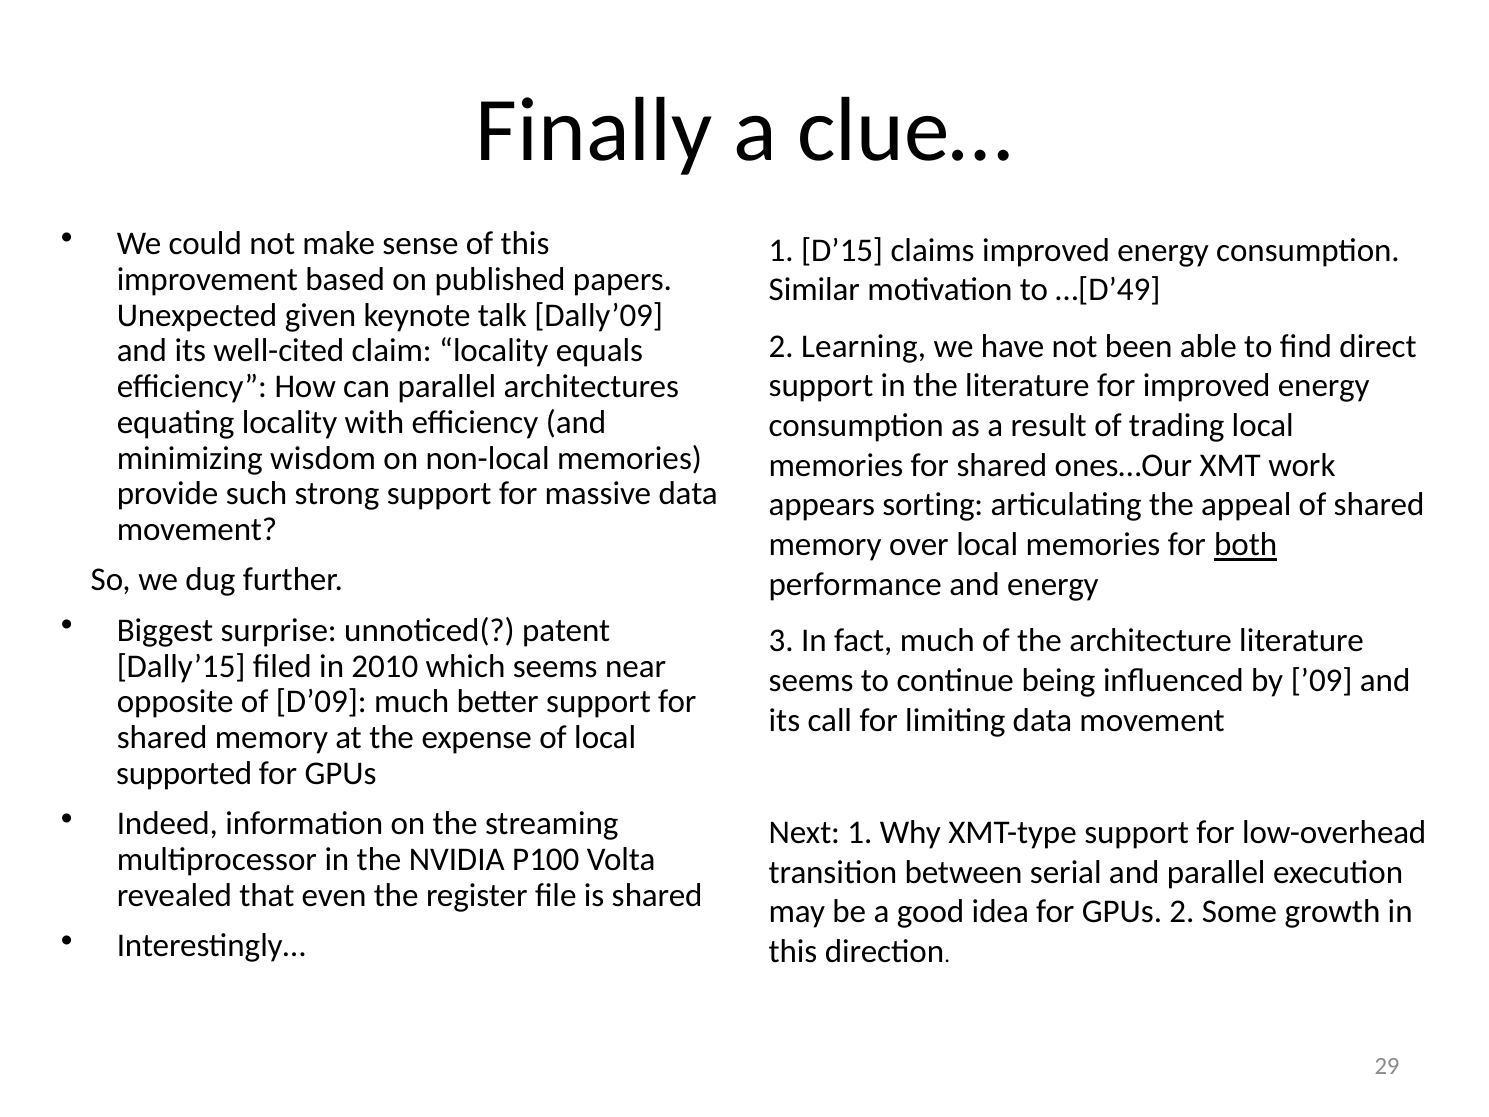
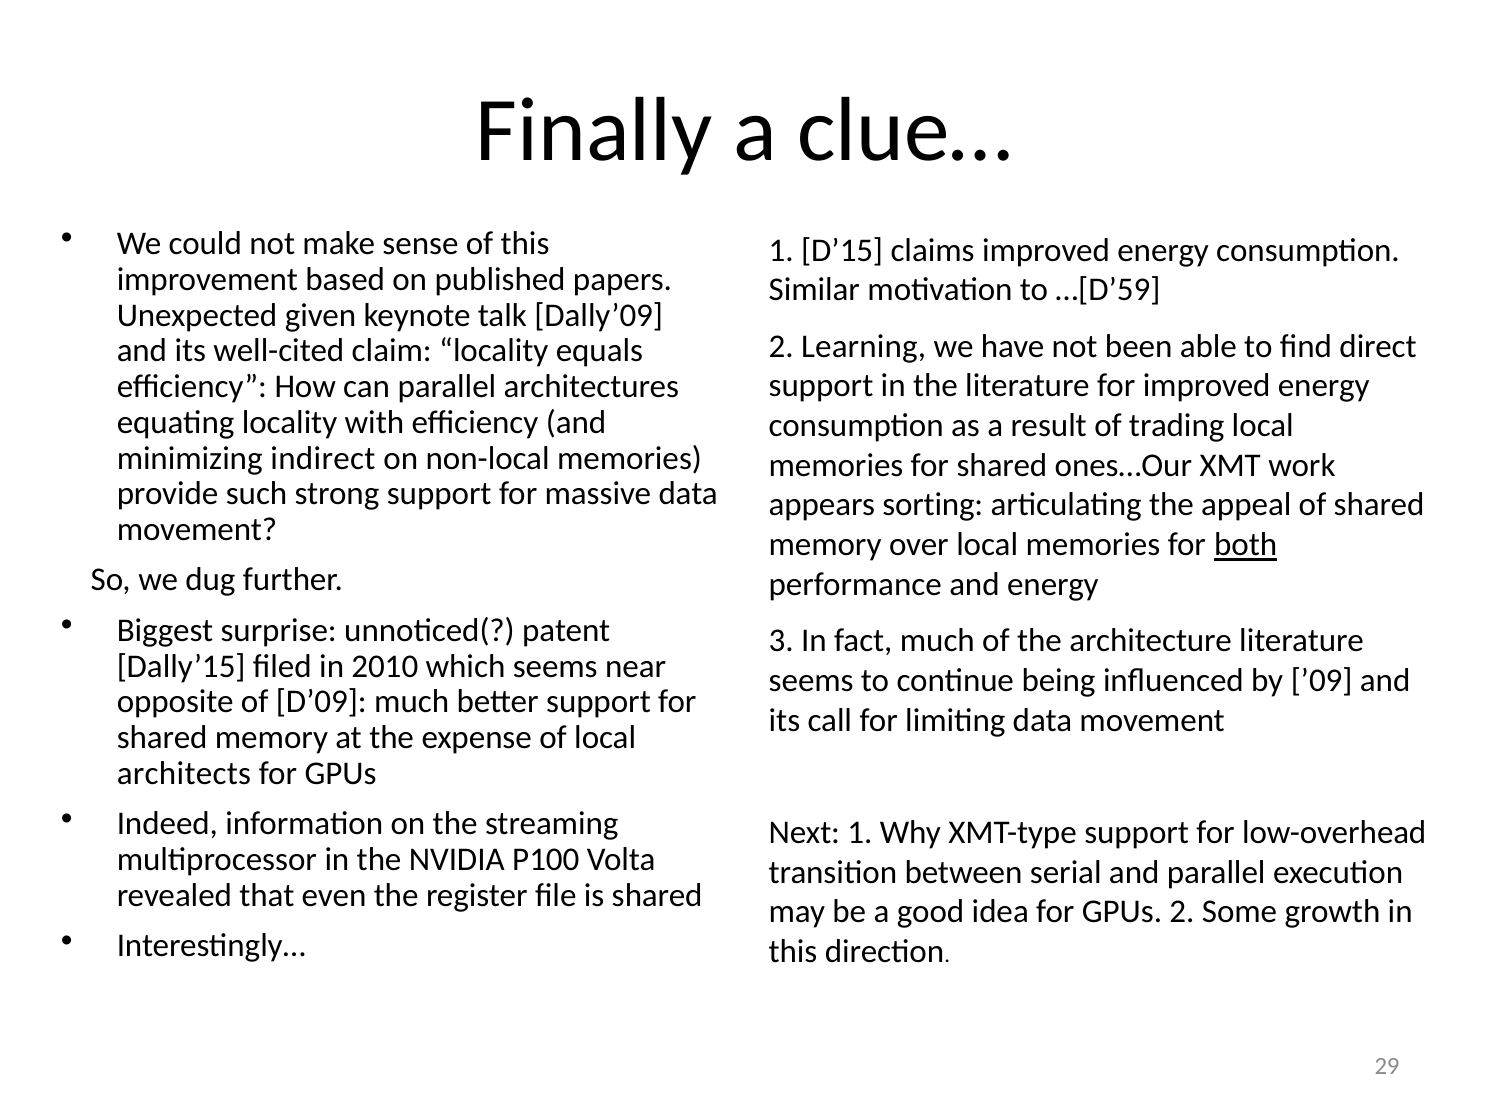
…[D’49: …[D’49 -> …[D’59 (1108, 290)
wisdom: wisdom -> indirect (323, 458)
supported: supported -> architects (184, 773)
